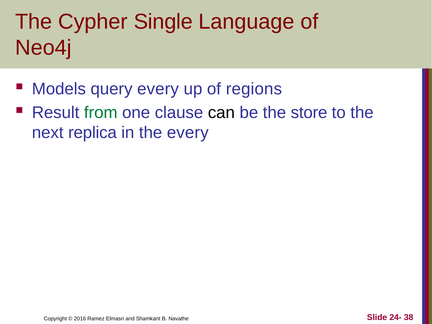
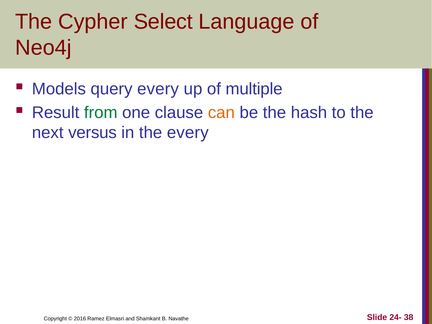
Single: Single -> Select (163, 22)
regions: regions -> multiple (254, 89)
can colour: black -> orange (221, 113)
store: store -> hash (309, 113)
replica: replica -> versus (92, 133)
